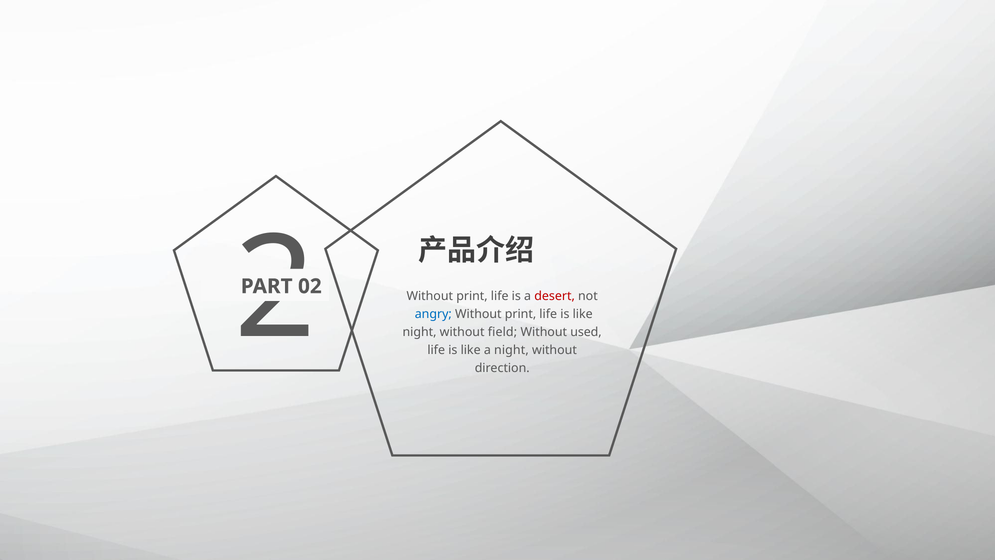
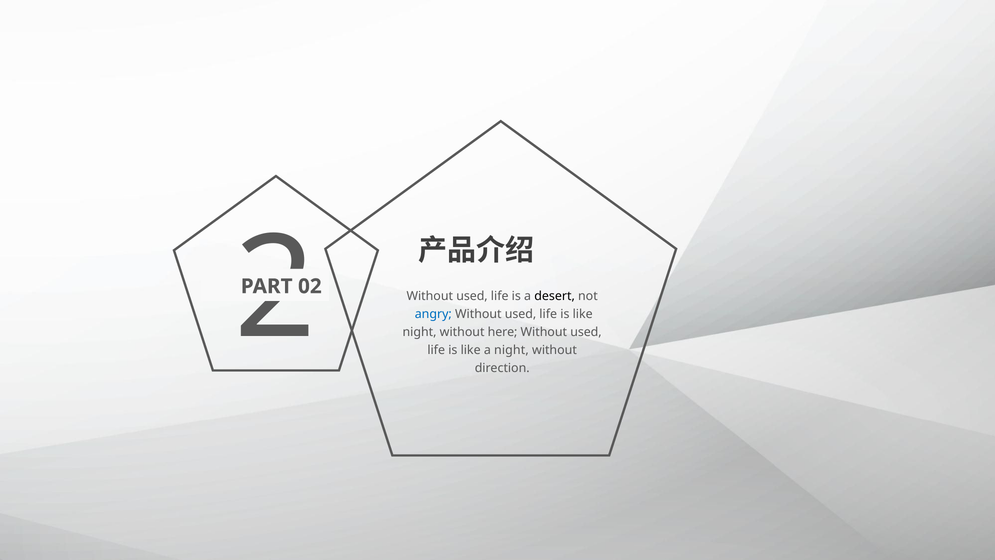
print: print -> used (472, 296)
desert colour: red -> black (555, 296)
print: print -> used (521, 314)
field: field -> here (503, 332)
